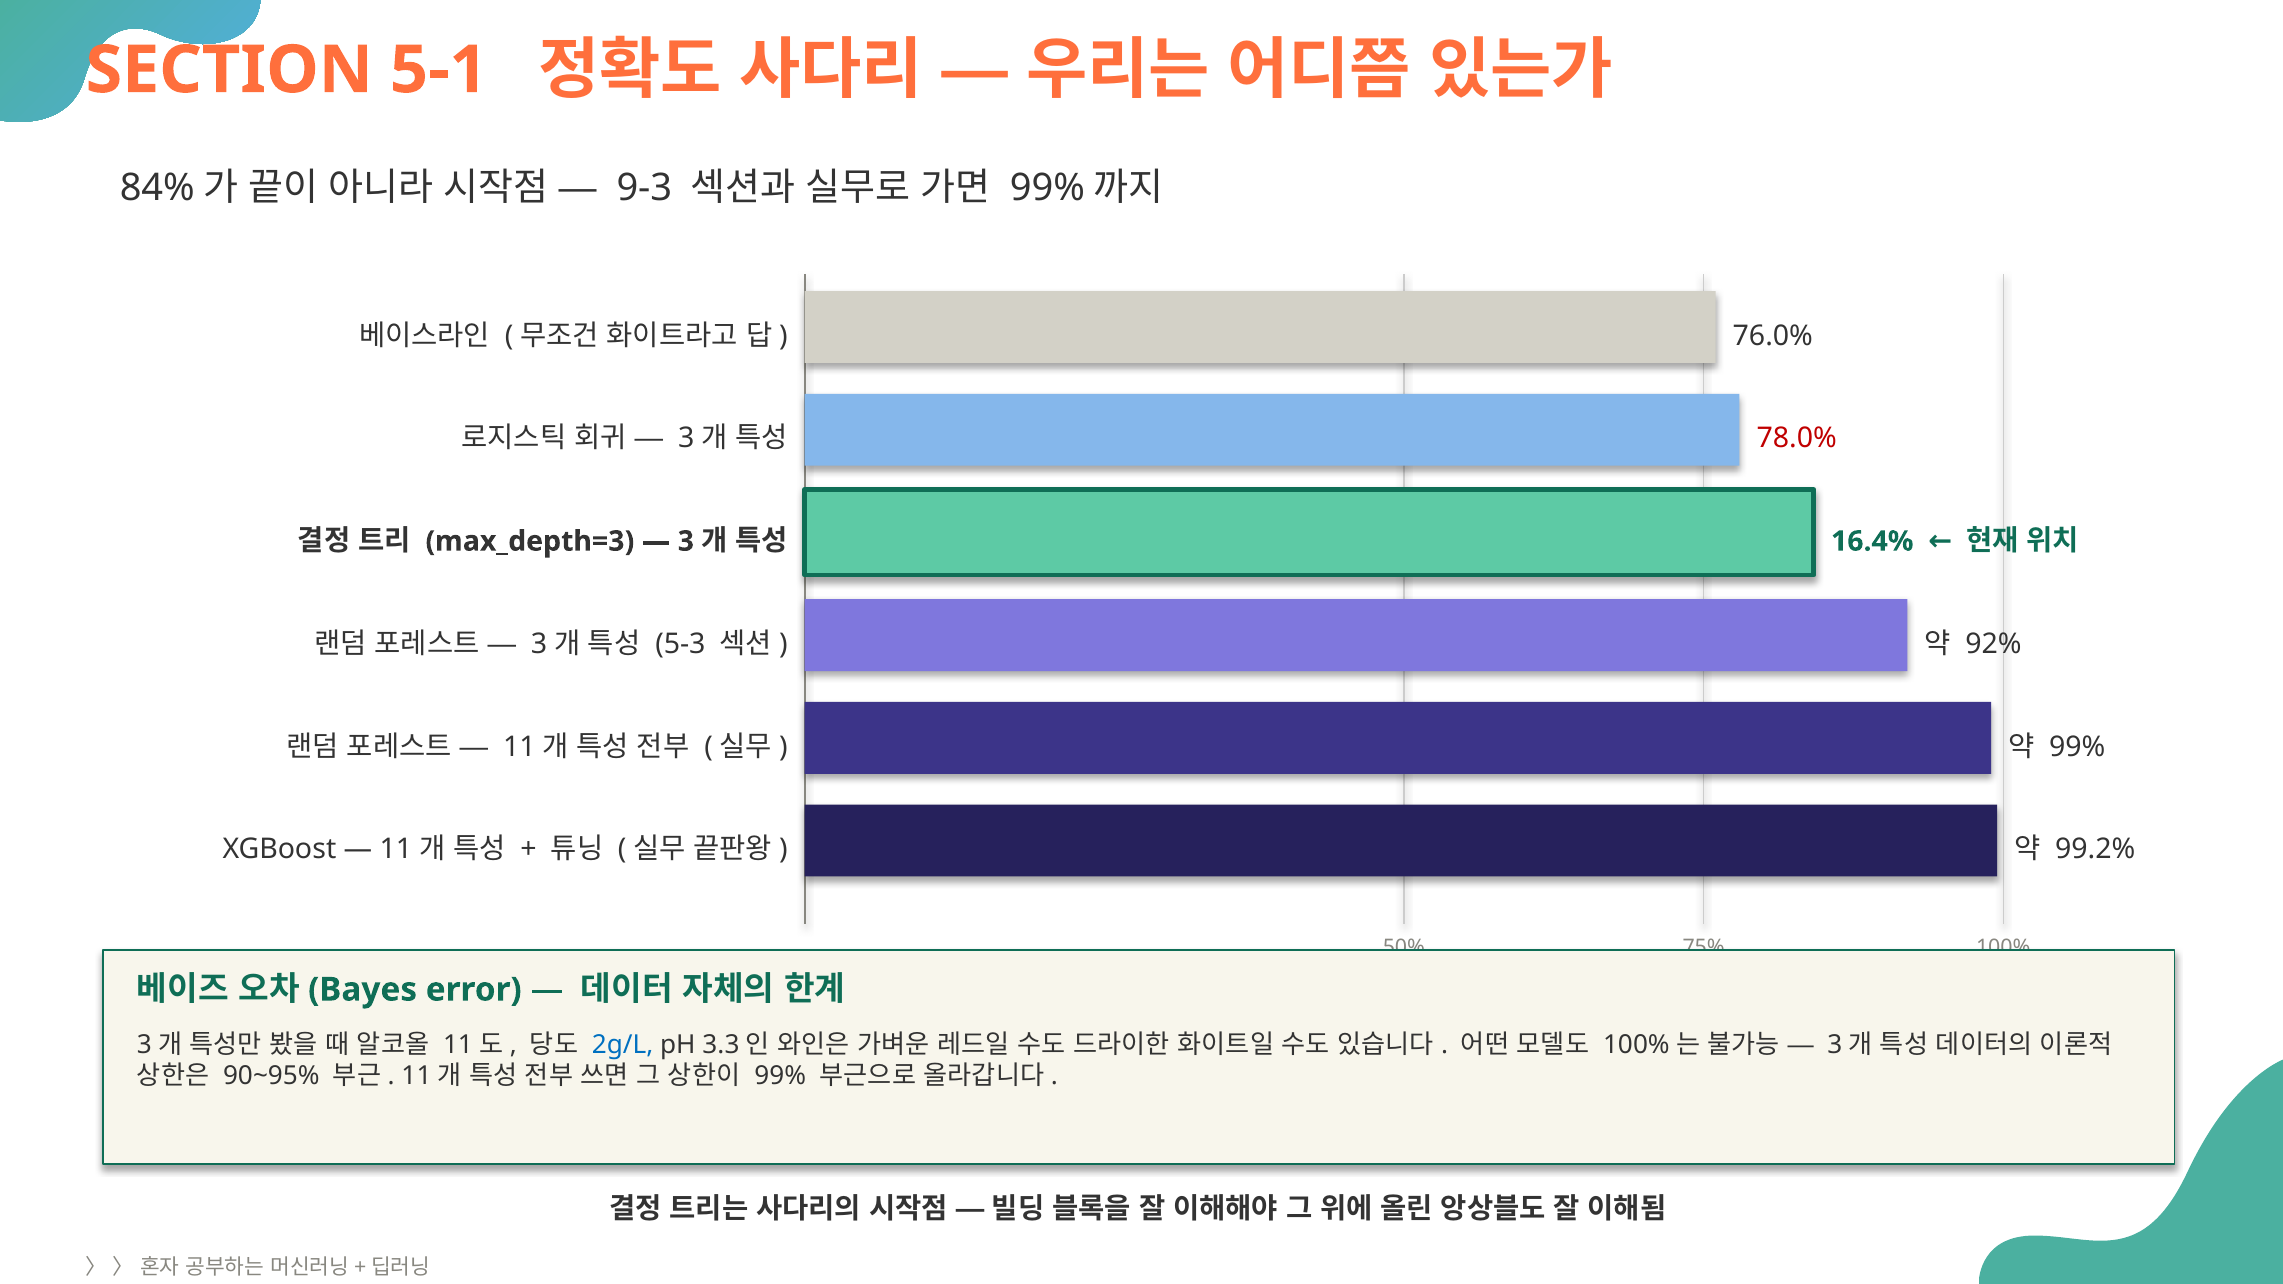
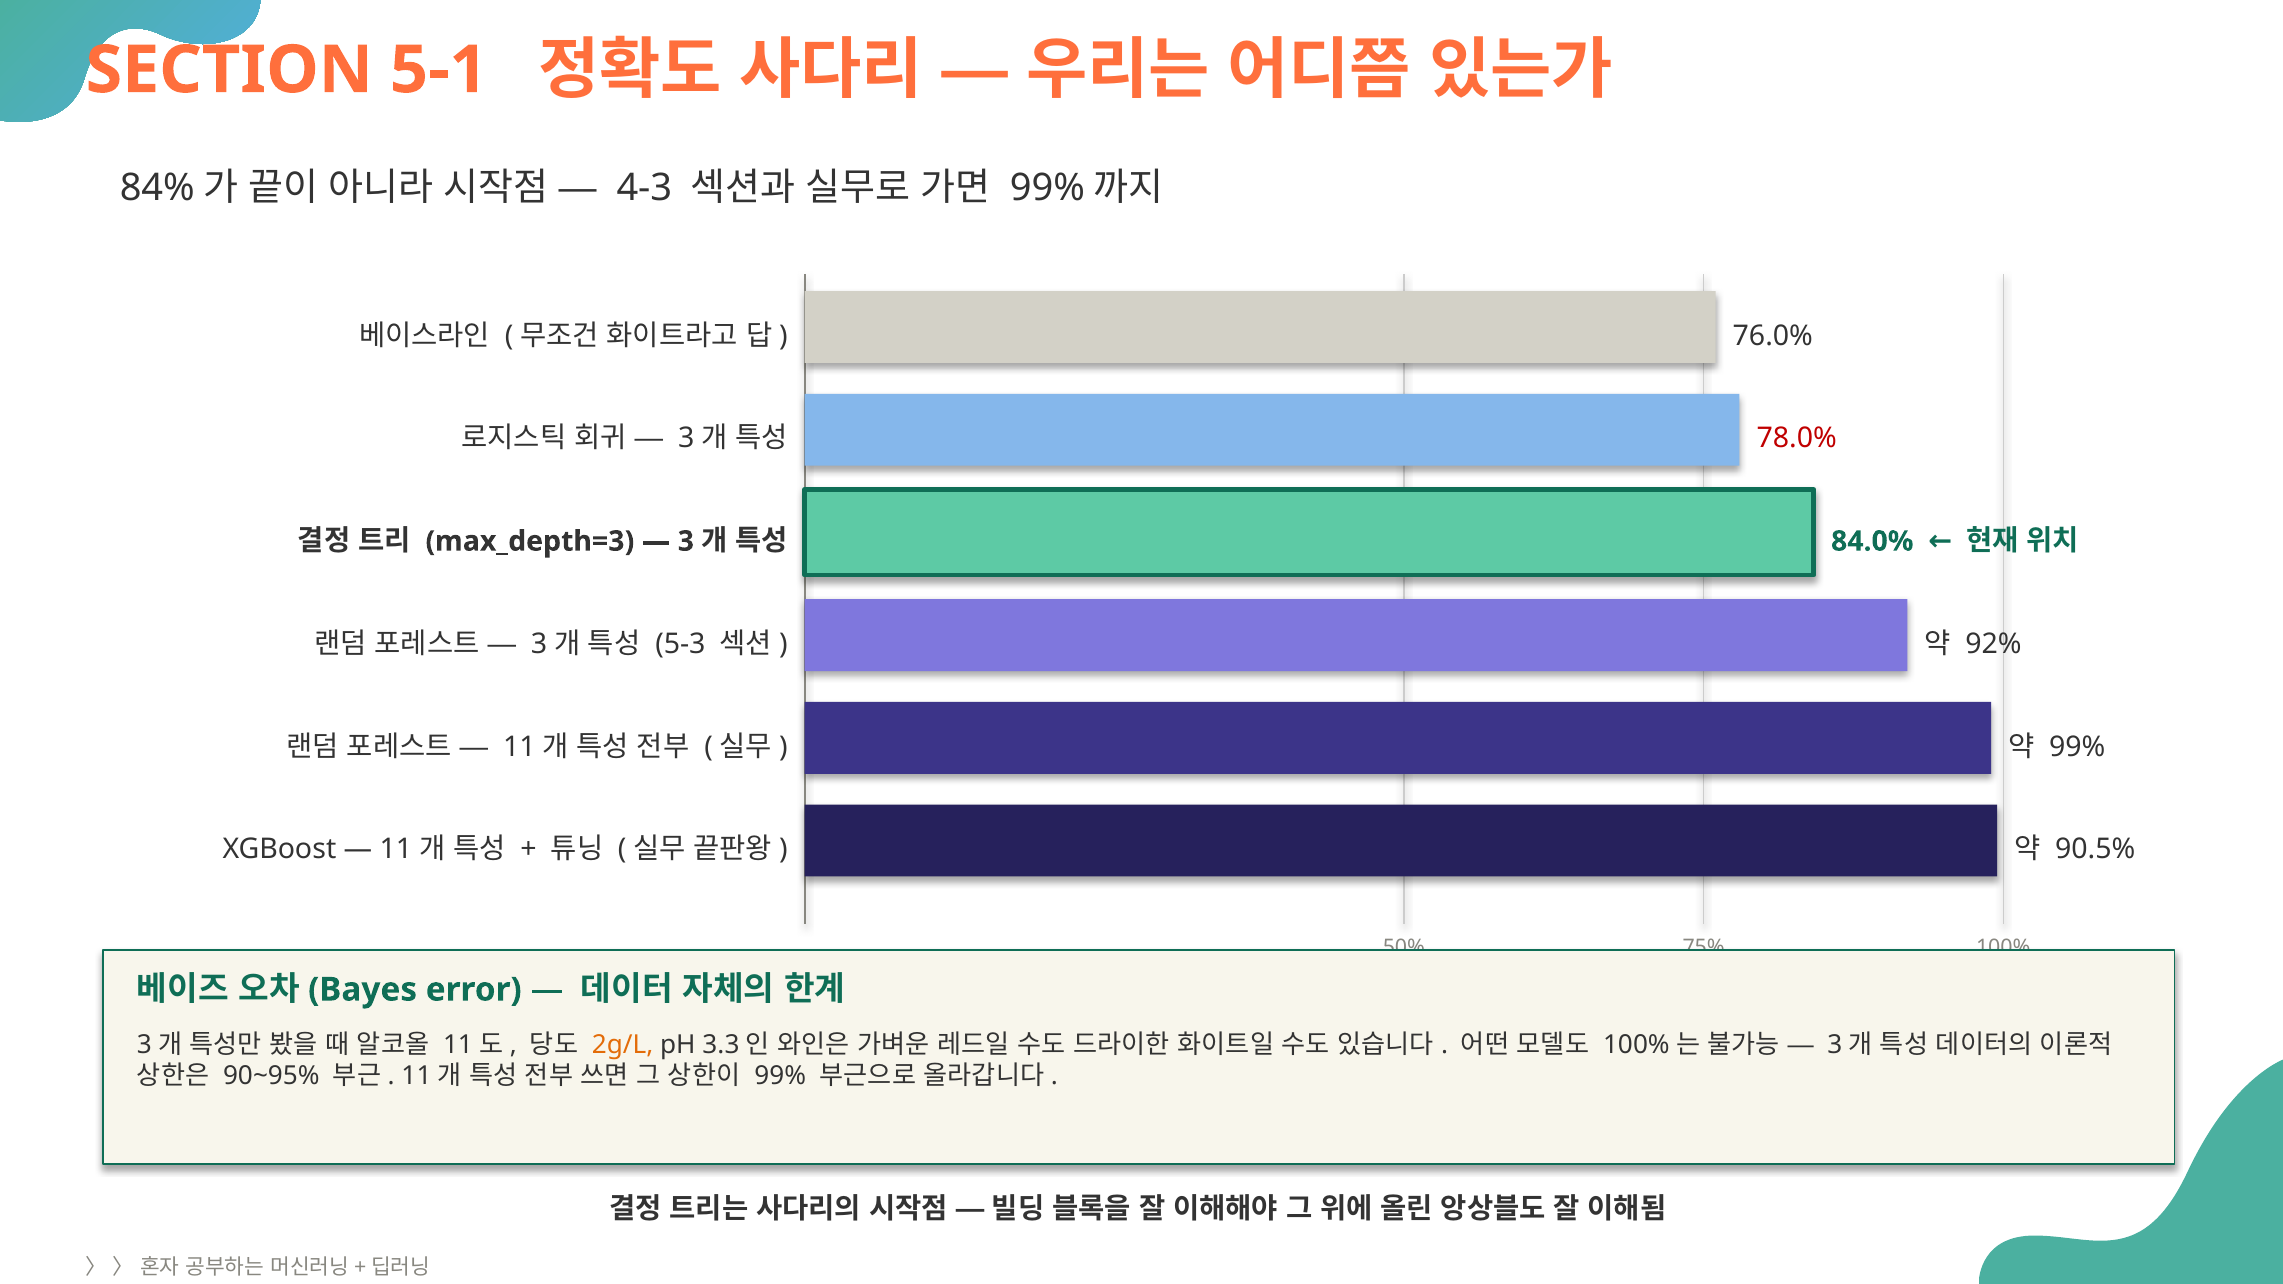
9-3: 9-3 -> 4-3 (644, 188)
16.4%: 16.4% -> 84.0% (1872, 541)
99.2%: 99.2% -> 90.5% (2095, 850)
2g/L colour: blue -> orange (623, 1045)
